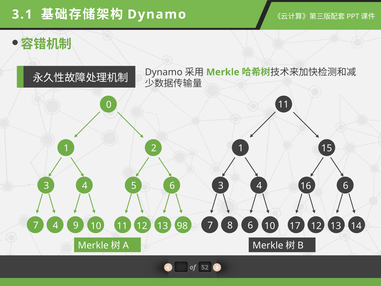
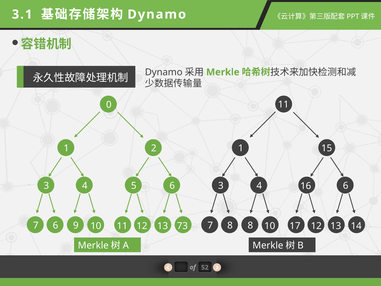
7 4: 4 -> 6 (56, 225)
8 6: 6 -> 8 (250, 225)
98: 98 -> 73 (182, 226)
